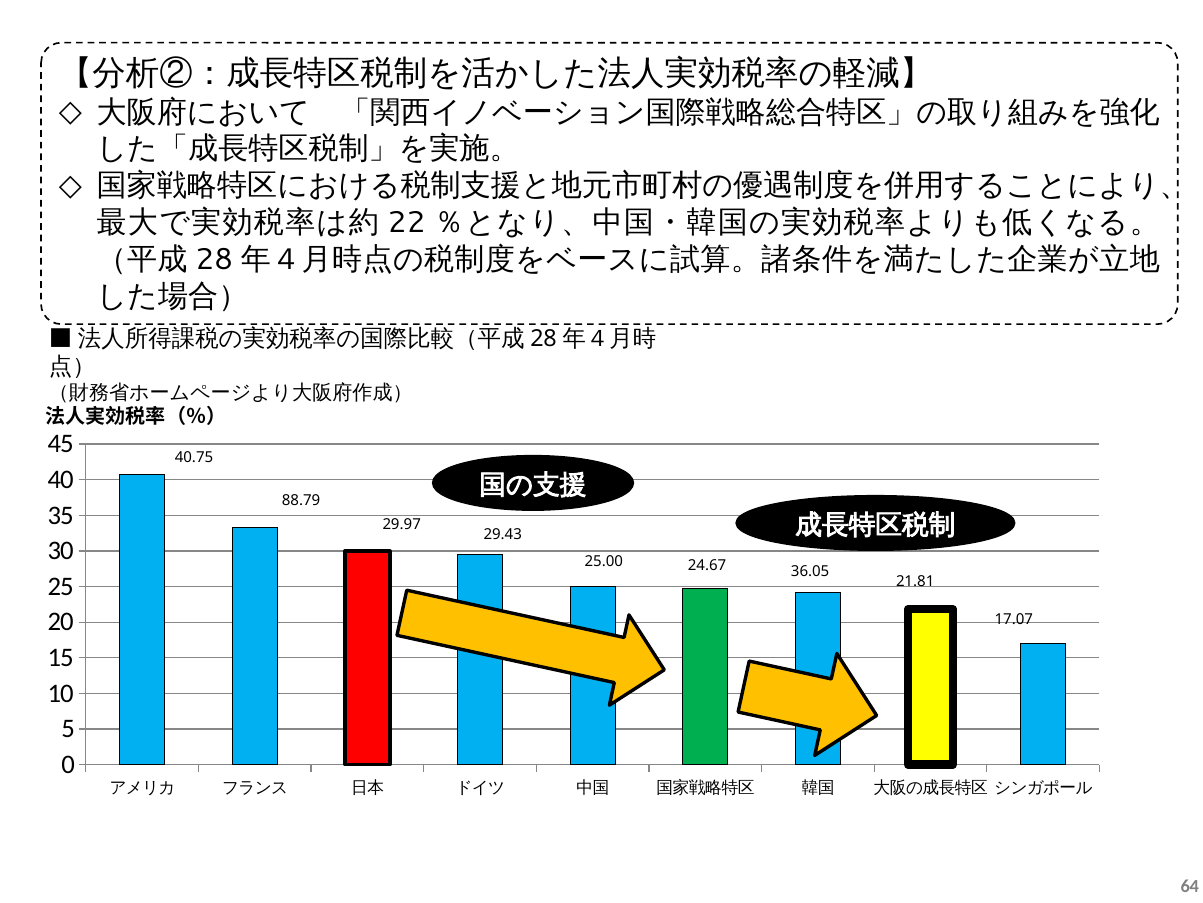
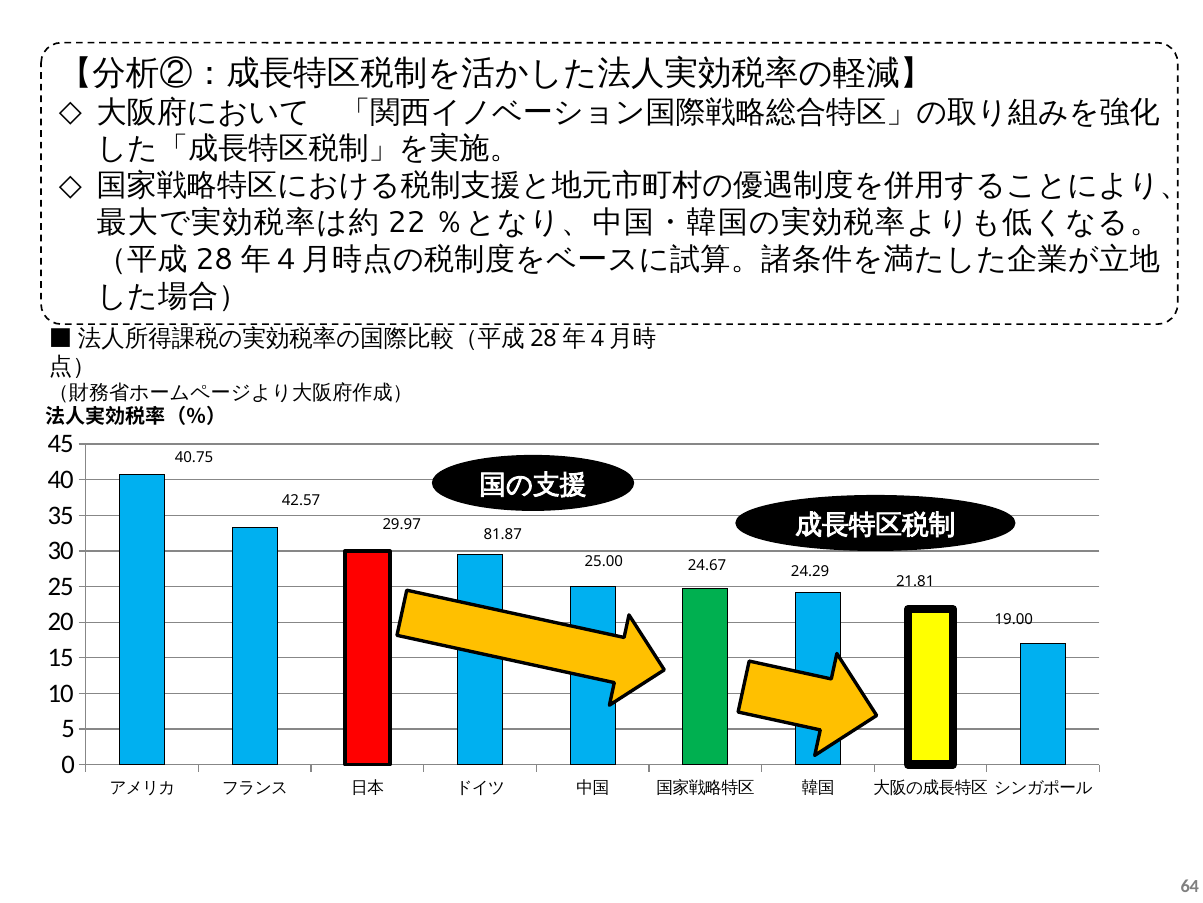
88.79: 88.79 -> 42.57 (301, 500)
29.43: 29.43 -> 81.87 (503, 534)
36.05: 36.05 -> 24.29 (810, 571)
17.07: 17.07 -> 19.00 (1014, 619)
